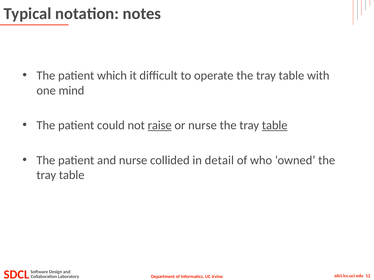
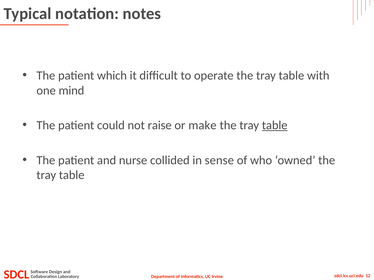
raise underline: present -> none (160, 126)
or nurse: nurse -> make (202, 126)
detail: detail -> sense (219, 160)
